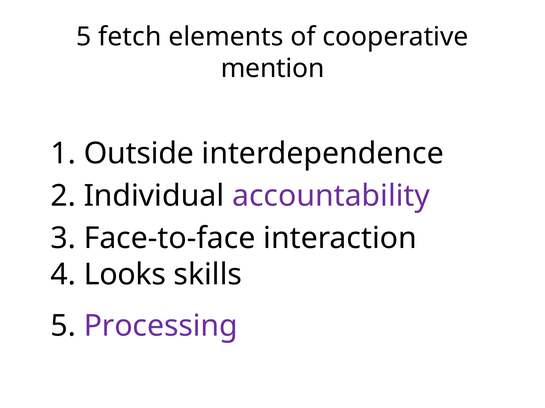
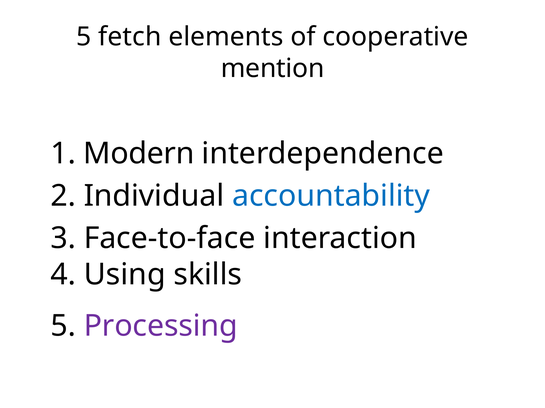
Outside: Outside -> Modern (139, 154)
accountability colour: purple -> blue (331, 196)
Looks: Looks -> Using (125, 275)
